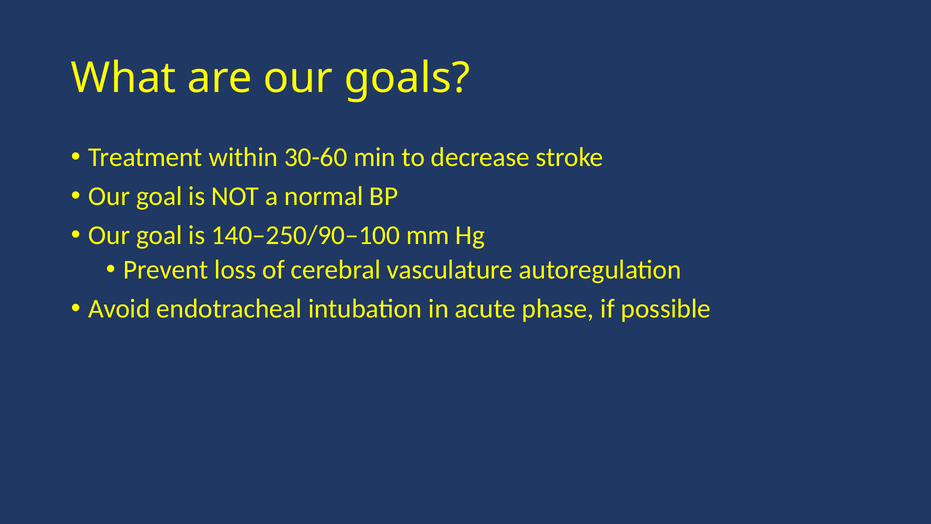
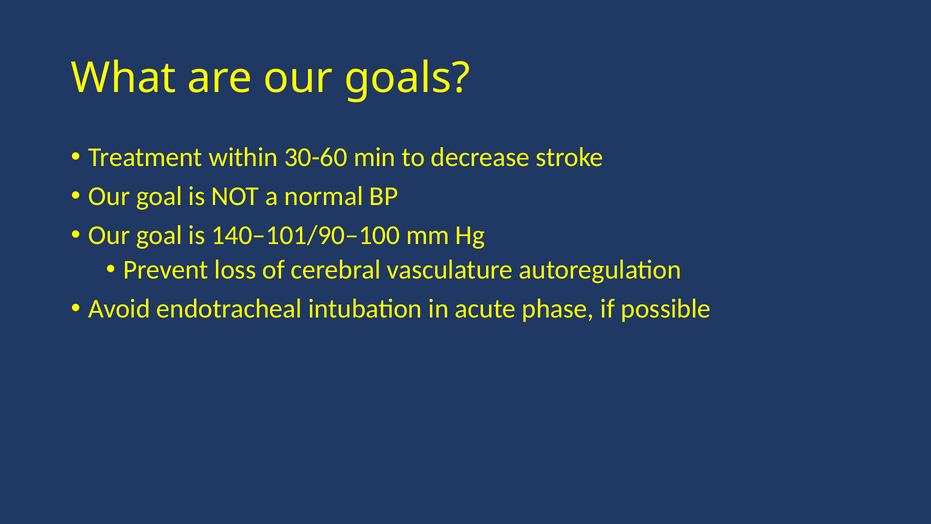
140–250/90–100: 140–250/90–100 -> 140–101/90–100 (306, 235)
